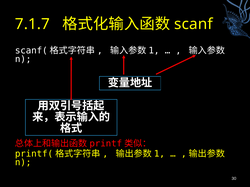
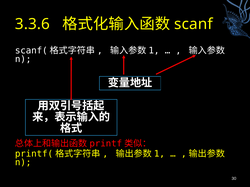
7.1.7: 7.1.7 -> 3.3.6 (32, 24)
